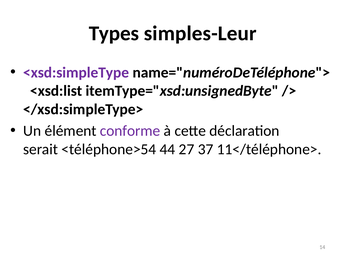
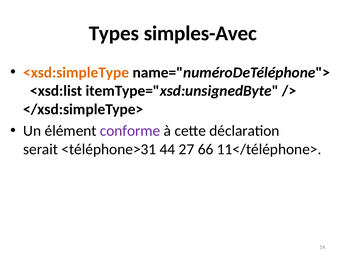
simples-Leur: simples-Leur -> simples-Avec (200, 33)
<xsd:simpleType colour: purple -> orange (76, 73)
<téléphone>54: <téléphone>54 -> <téléphone>31 (109, 149)
37: 37 -> 66 (206, 149)
